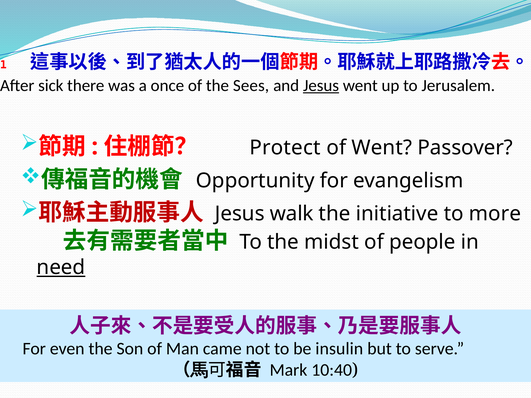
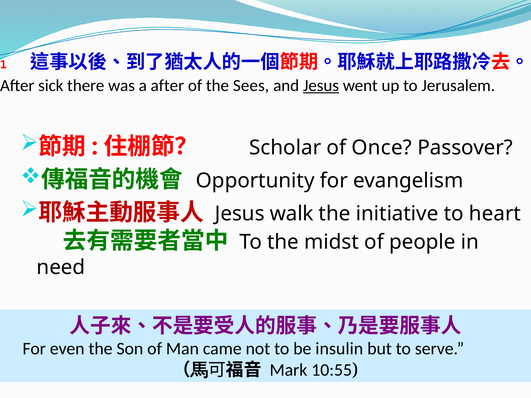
a once: once -> after (167, 86)
Protect: Protect -> Scholar (285, 148)
of Went: Went -> Once (382, 148)
more: more -> heart (495, 214)
need underline: present -> none (61, 268)
10:40: 10:40 -> 10:55 (332, 370)
